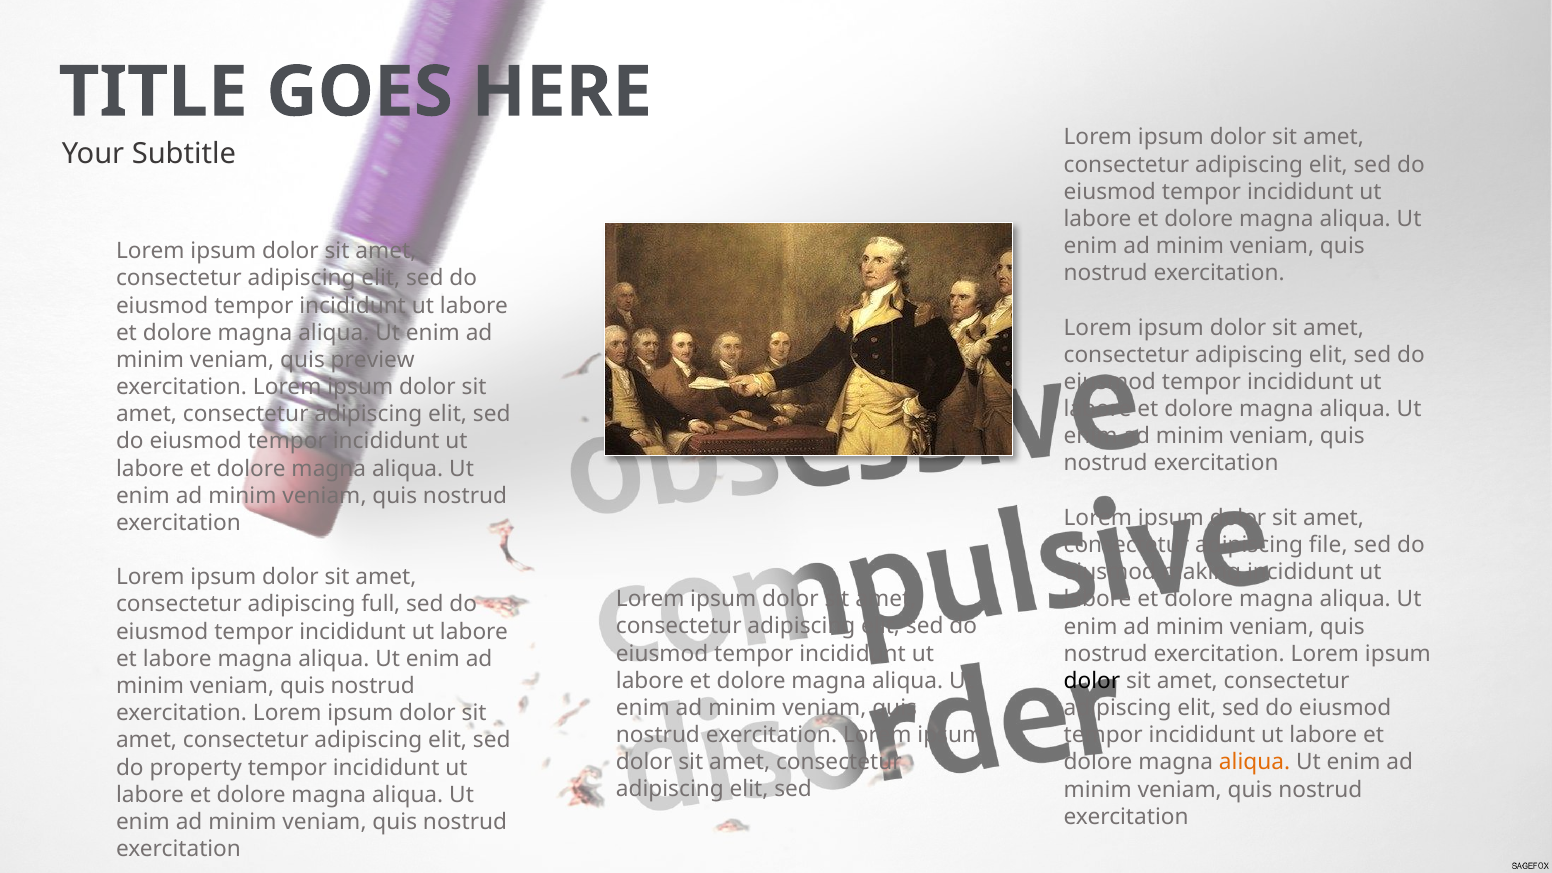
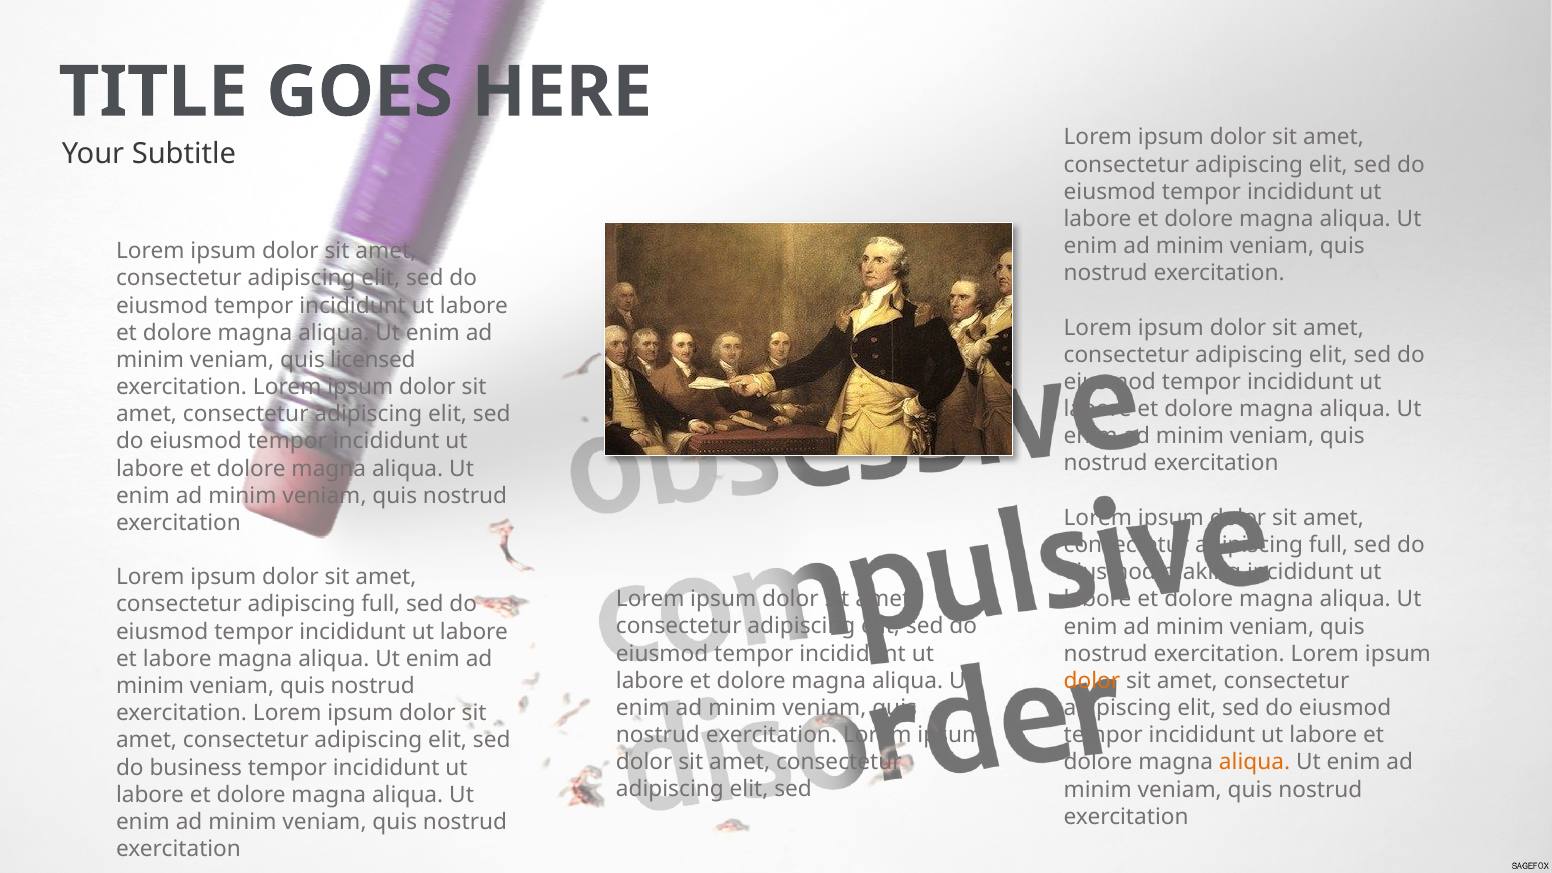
preview: preview -> licensed (373, 360)
file: file -> full (1328, 545)
dolor colour: black -> orange (1092, 681)
property: property -> business (196, 768)
